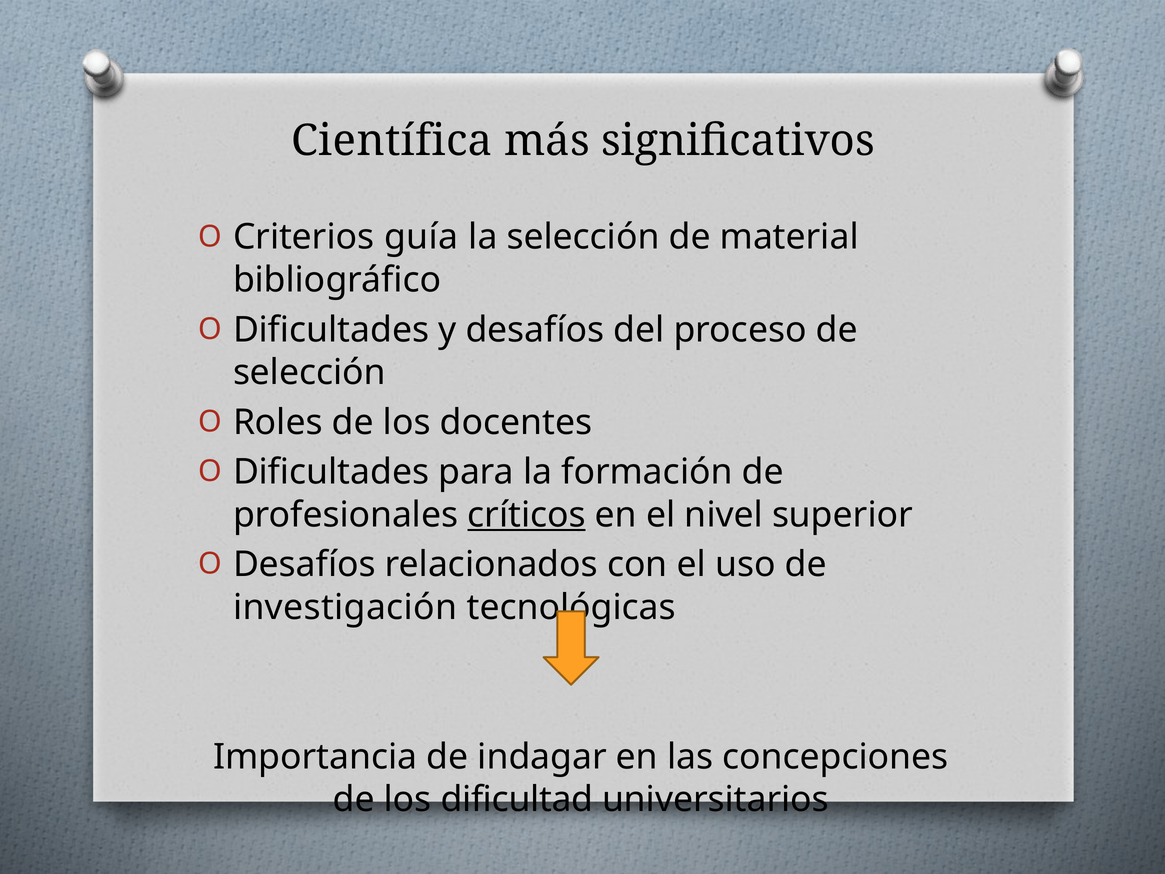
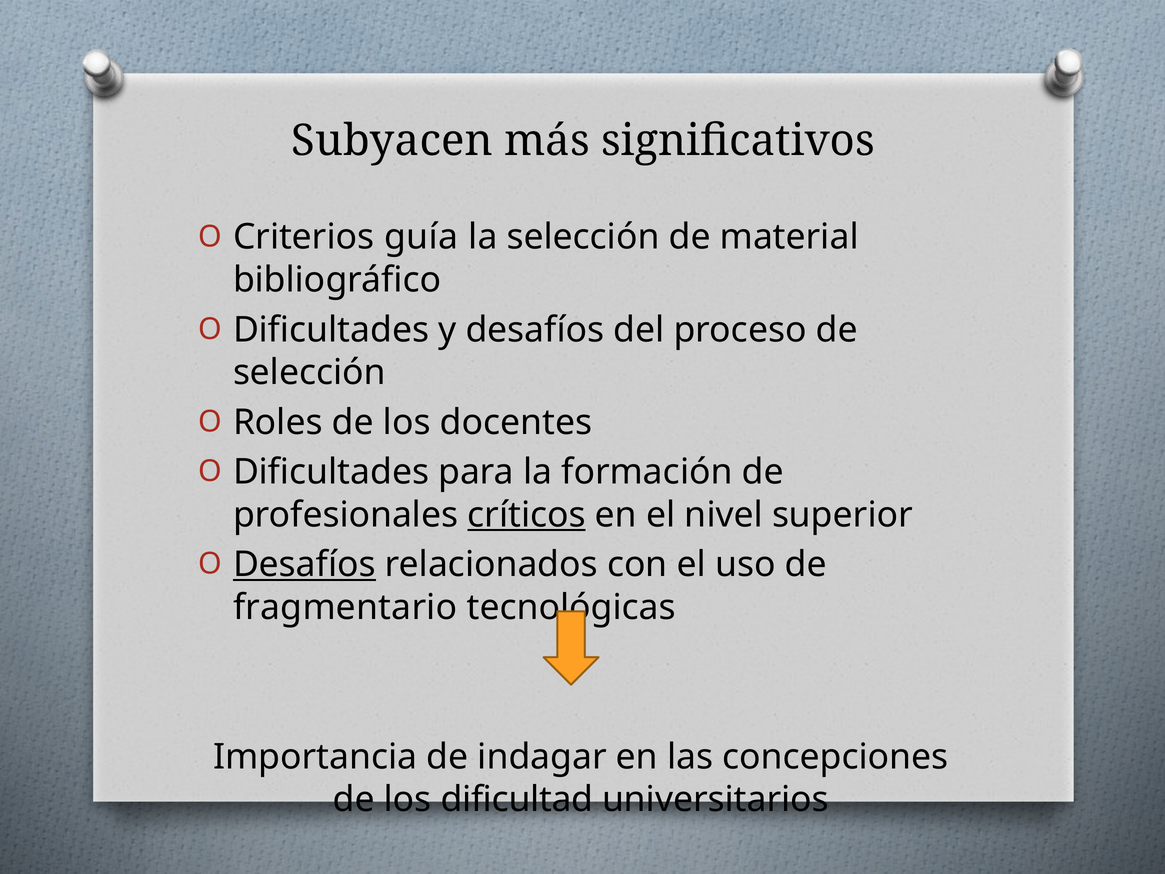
Científica: Científica -> Subyacen (392, 141)
Desafíos underline: none -> present (304, 565)
investigación: investigación -> fragmentario (345, 607)
